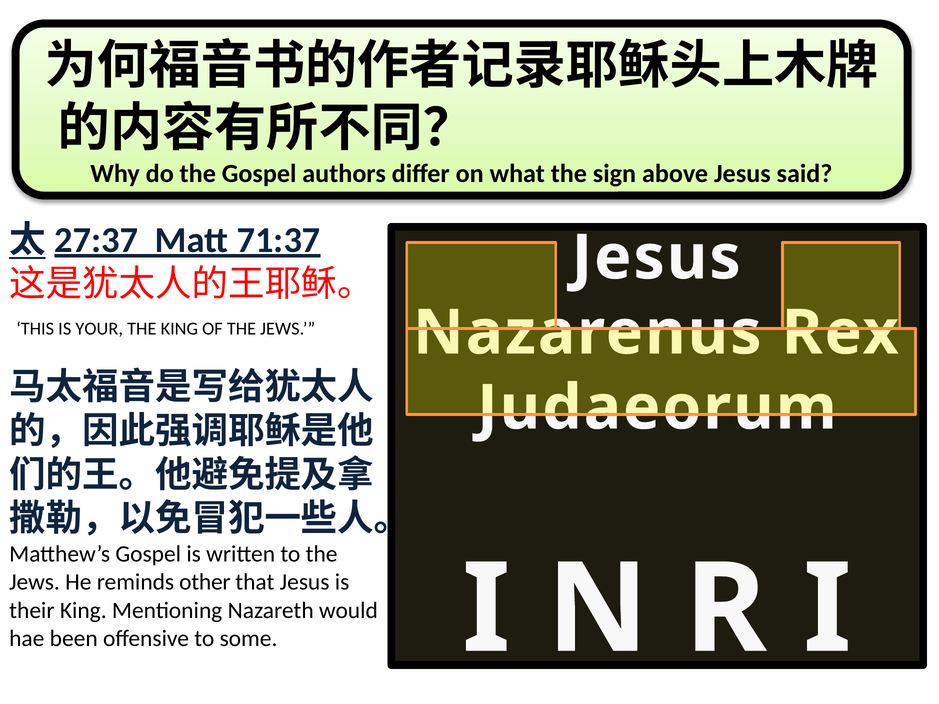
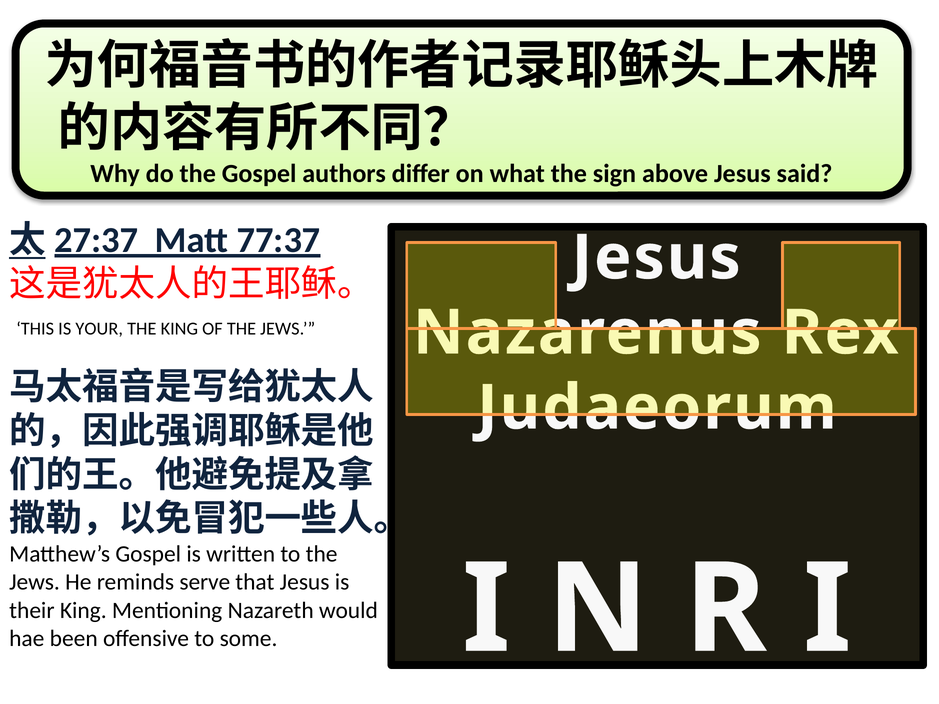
71:37: 71:37 -> 77:37 (279, 240)
other: other -> serve (205, 582)
